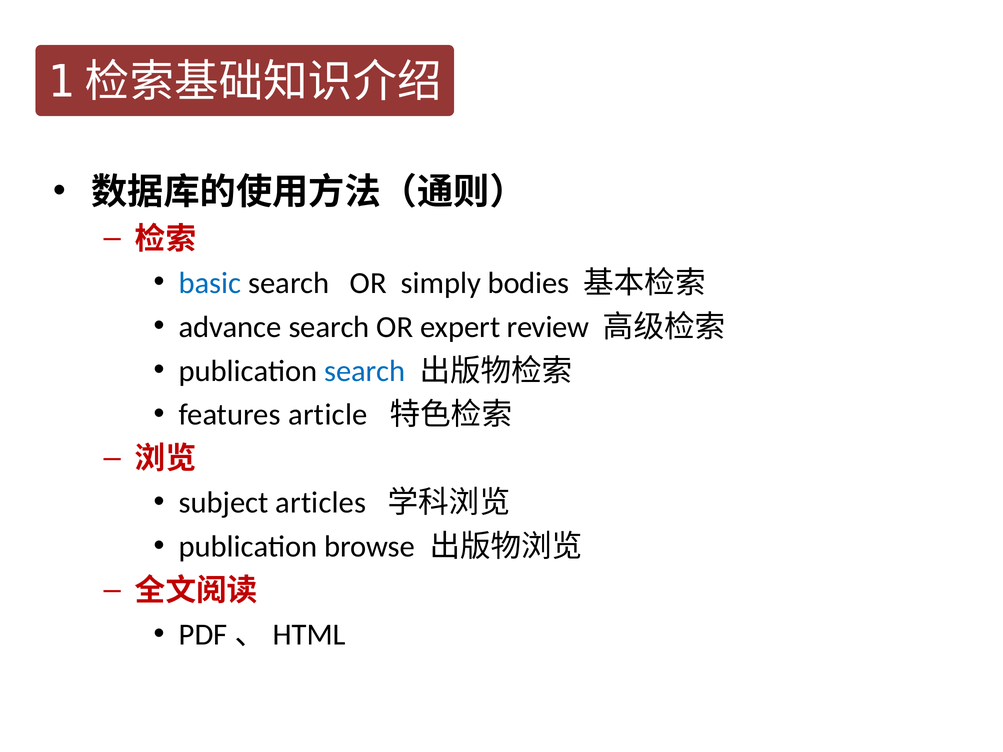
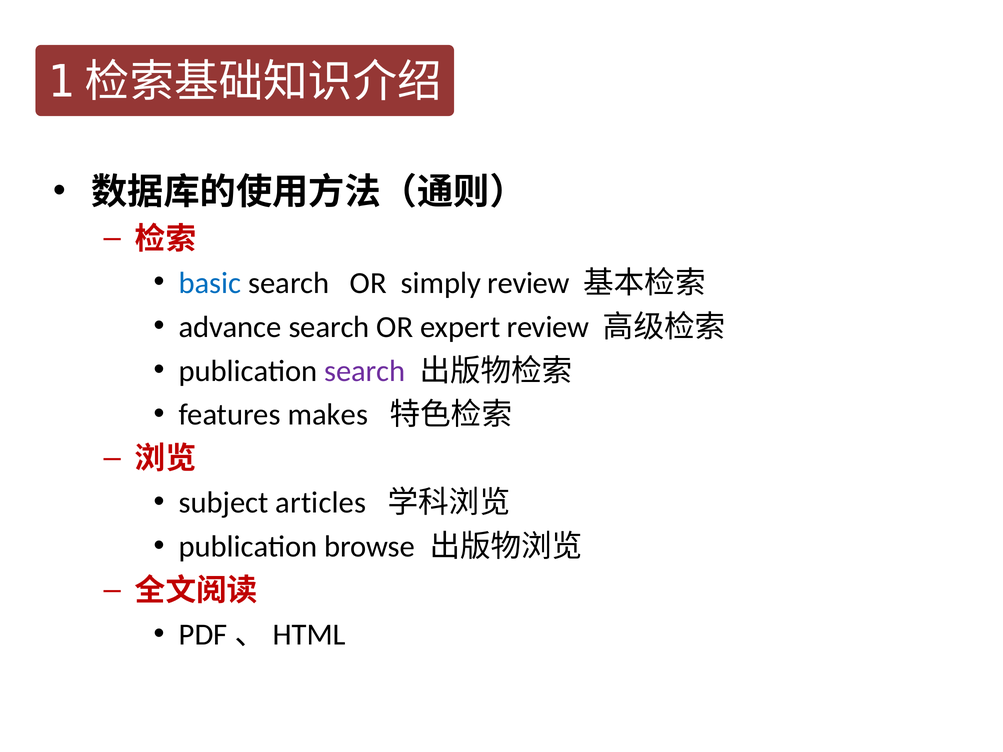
simply bodies: bodies -> review (528, 283)
search colour: blue -> purple (365, 371)
article: article -> makes (328, 415)
